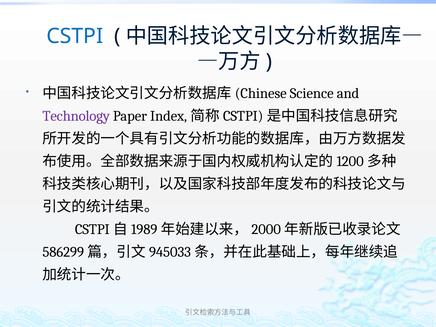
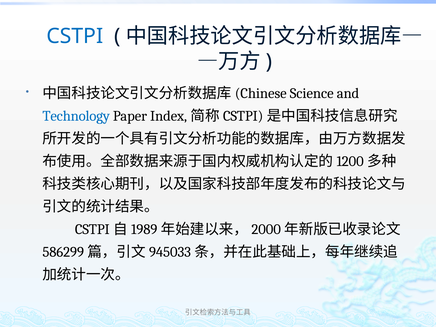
Technology colour: purple -> blue (76, 116)
